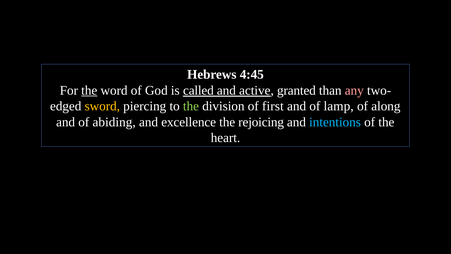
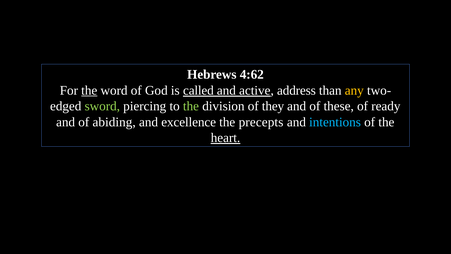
4:45: 4:45 -> 4:62 (252, 74)
granted: granted -> address (296, 90)
any colour: pink -> yellow (354, 90)
sword colour: yellow -> light green (102, 106)
first: first -> they (273, 106)
lamp: lamp -> these (339, 106)
along: along -> ready (386, 106)
rejoicing: rejoicing -> precepts (261, 122)
heart underline: none -> present (226, 138)
